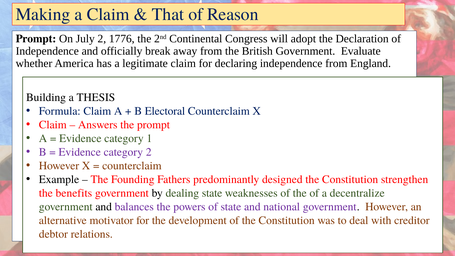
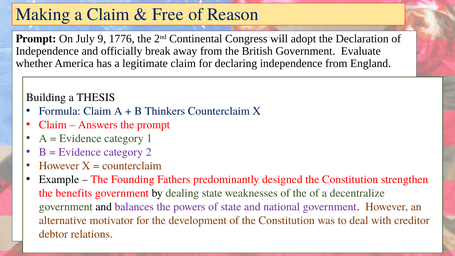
That: That -> Free (168, 14)
July 2: 2 -> 9 (102, 39)
Electoral: Electoral -> Thinkers (165, 111)
